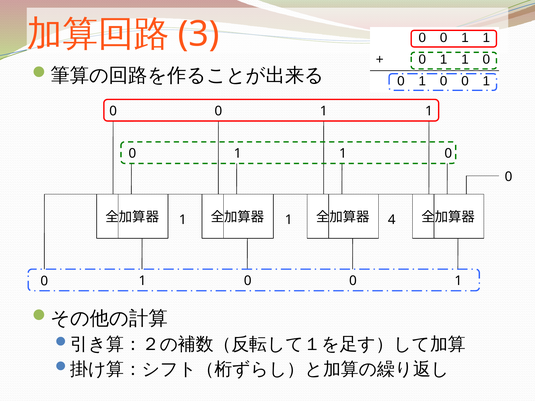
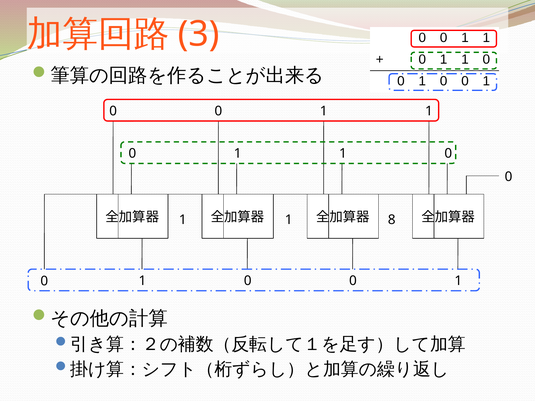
4: 4 -> 8 (392, 220)
